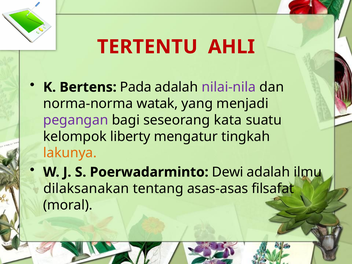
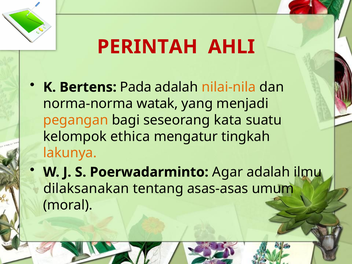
TERTENTU: TERTENTU -> PERINTAH (147, 47)
nilai-nila colour: purple -> orange (229, 87)
pegangan colour: purple -> orange (76, 120)
liberty: liberty -> ethica (130, 137)
Dewi: Dewi -> Agar (228, 172)
filsafat: filsafat -> umum (273, 189)
